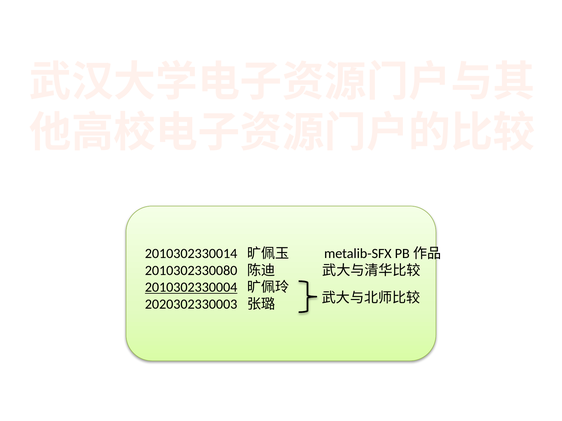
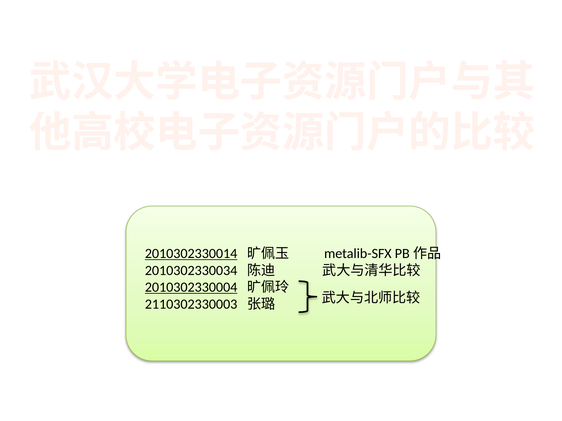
2010302330014 underline: none -> present (191, 254)
2010302330080: 2010302330080 -> 2010302330034 (191, 271)
2020302330003: 2020302330003 -> 2110302330003 (191, 304)
